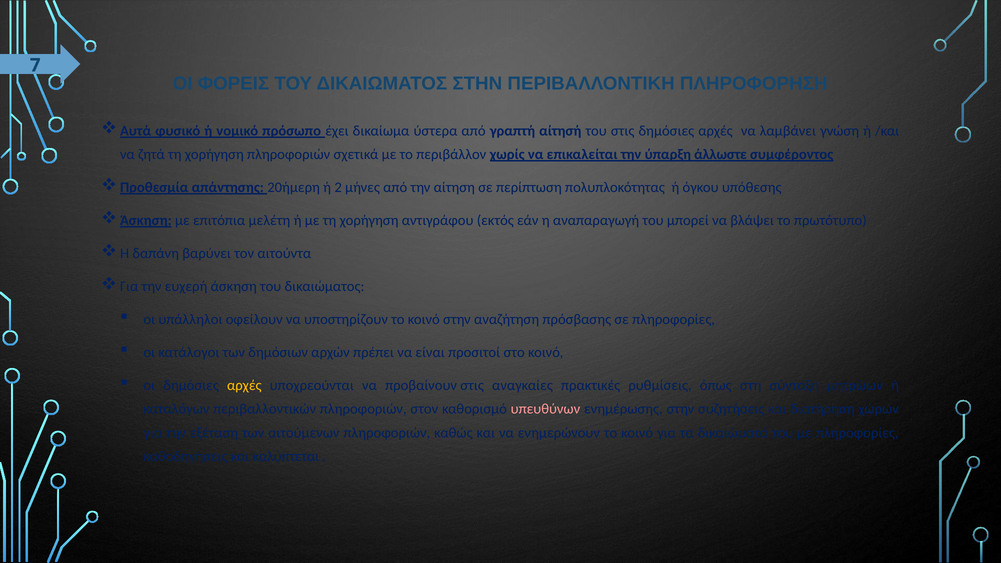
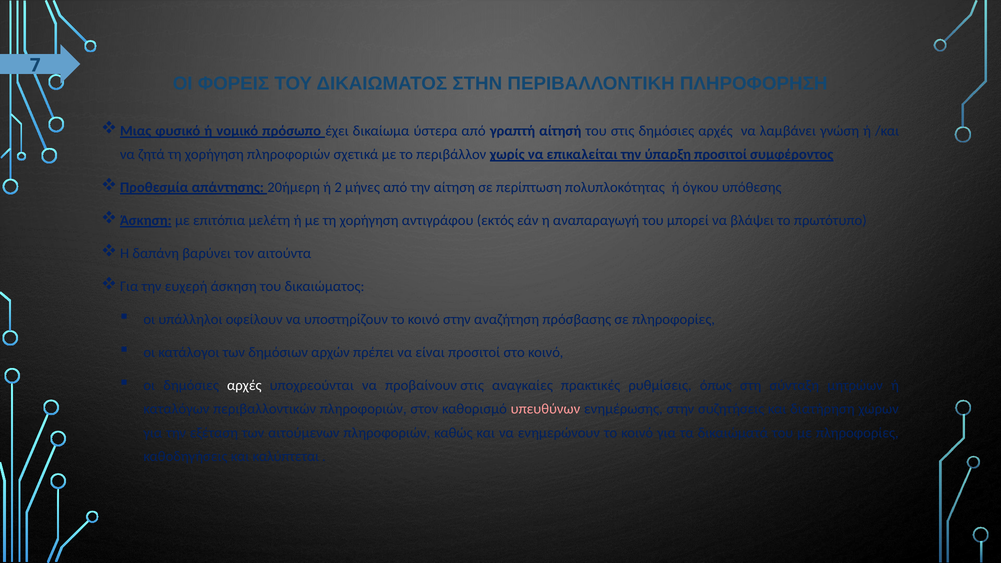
Αυτά: Αυτά -> Μιας (136, 131)
ύπαρξη άλλωστε: άλλωστε -> προσιτοί (721, 154)
αρχές colour: yellow -> white (244, 386)
